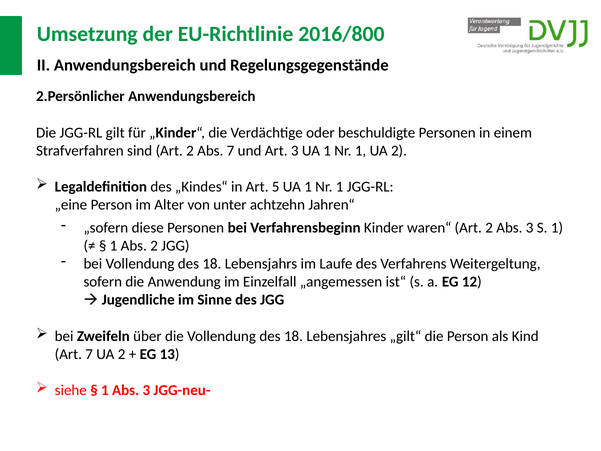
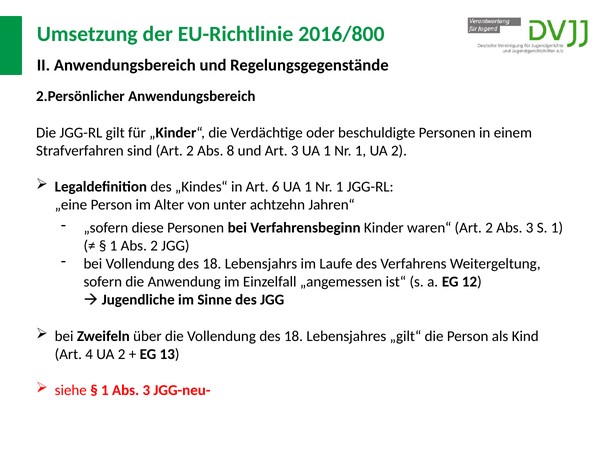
Abs 7: 7 -> 8 (231, 151)
5: 5 -> 6 (276, 187)
Art 7: 7 -> 4 (89, 354)
